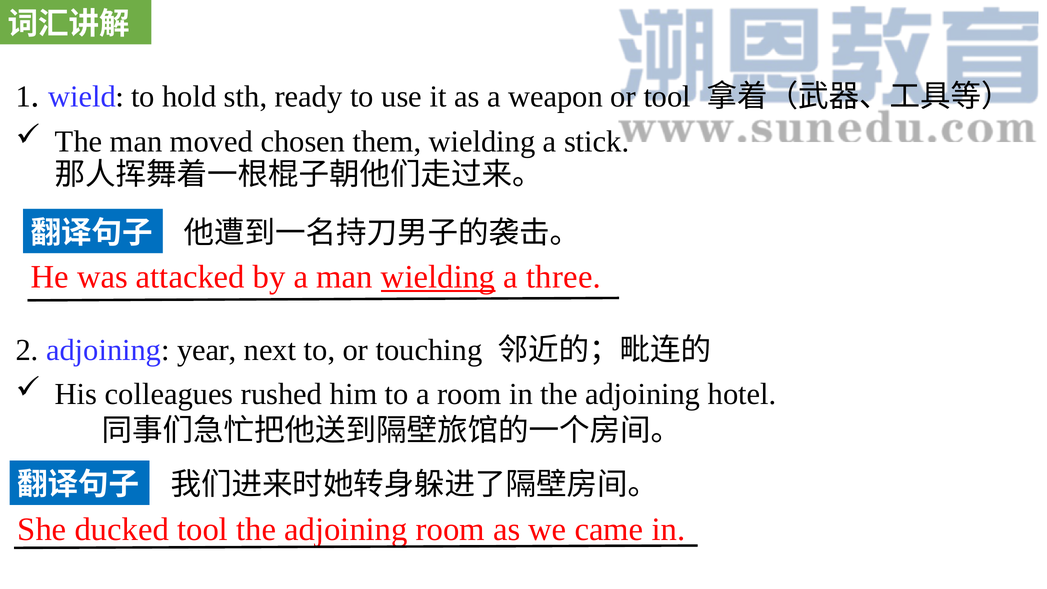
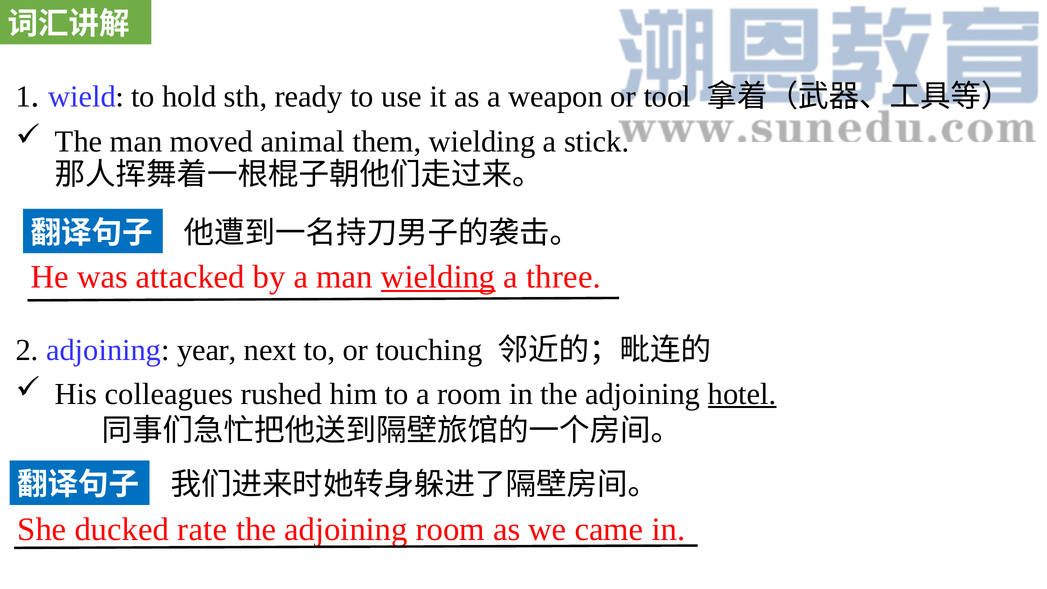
chosen: chosen -> animal (303, 141)
hotel underline: none -> present (742, 394)
ducked tool: tool -> rate (202, 529)
